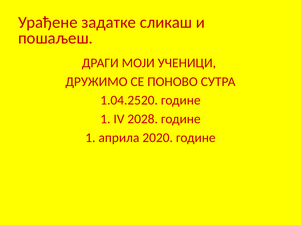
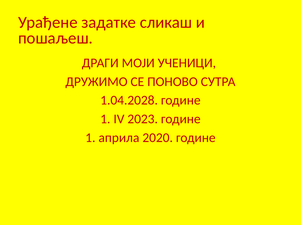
1.04.2520: 1.04.2520 -> 1.04.2028 (129, 101)
2028: 2028 -> 2023 (143, 119)
